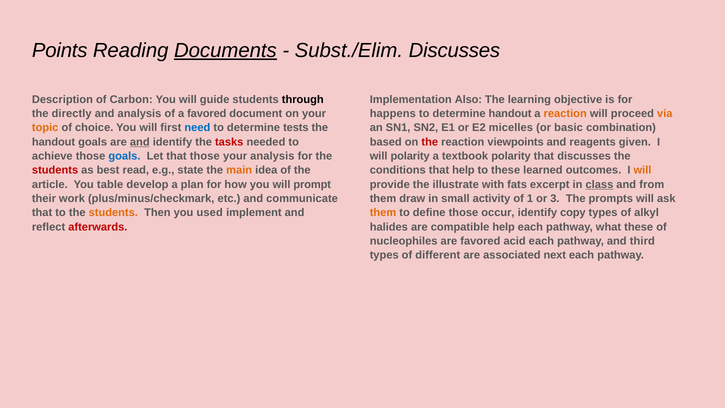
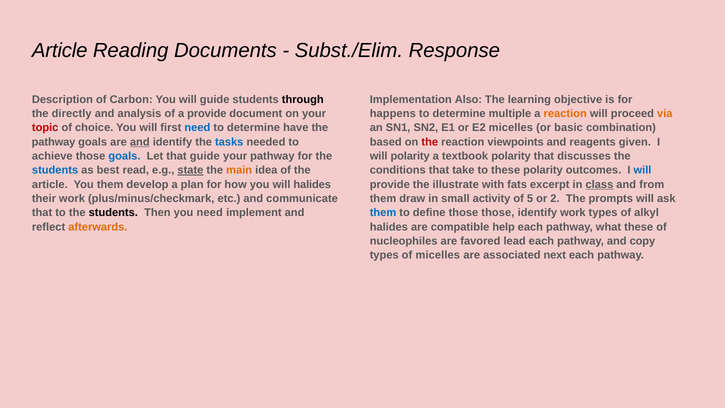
Points: Points -> Article (60, 50)
Documents underline: present -> none (225, 50)
Subst./Elim Discusses: Discusses -> Response (454, 50)
a favored: favored -> provide (207, 113)
determine handout: handout -> multiple (510, 113)
topic colour: orange -> red (45, 128)
tests: tests -> have (296, 128)
handout: handout -> pathway (54, 142)
tasks colour: red -> blue (229, 142)
that those: those -> guide (205, 156)
your analysis: analysis -> pathway (272, 156)
students colour: red -> blue (55, 170)
state underline: none -> present (190, 170)
that help: help -> take (463, 170)
these learned: learned -> polarity (543, 170)
will colour: orange -> blue (642, 170)
You table: table -> them (110, 184)
will prompt: prompt -> halides (312, 184)
1: 1 -> 5 (530, 198)
3: 3 -> 2 (555, 198)
students colour: orange -> black (113, 213)
you used: used -> need (210, 213)
them colour: orange -> blue (383, 213)
those occur: occur -> those (498, 213)
identify copy: copy -> work (573, 213)
afterwards colour: red -> orange (98, 227)
acid: acid -> lead (515, 241)
third: third -> copy (642, 241)
of different: different -> micelles (438, 255)
